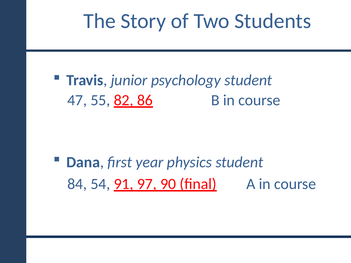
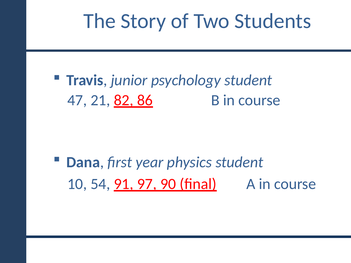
55: 55 -> 21 (100, 100)
84: 84 -> 10 (77, 184)
